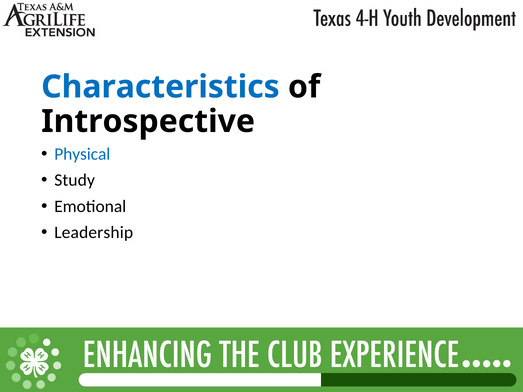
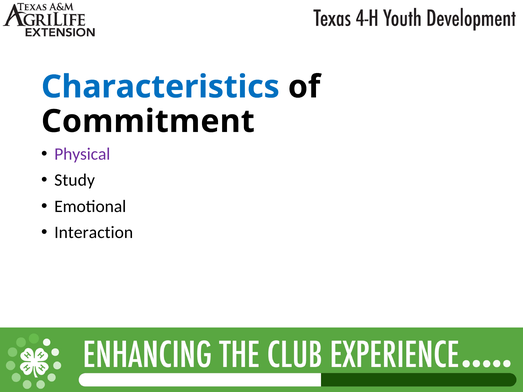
Introspective: Introspective -> Commitment (148, 121)
Physical colour: blue -> purple (82, 154)
Leadership: Leadership -> Interaction (94, 233)
